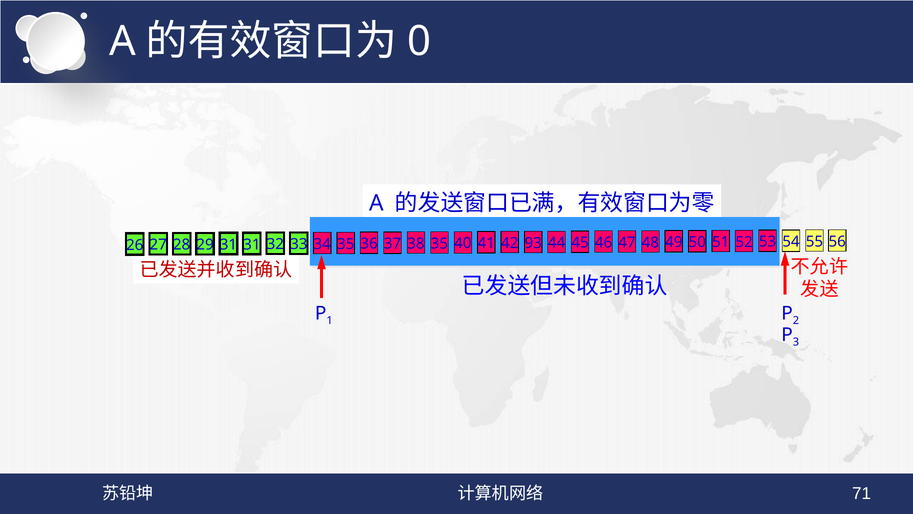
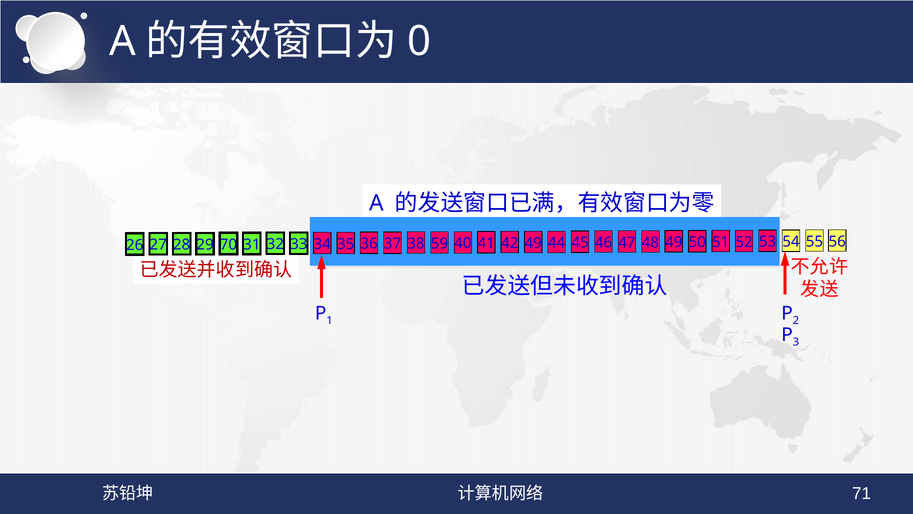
29 31: 31 -> 70 (228, 244)
38 35: 35 -> 59 (439, 243)
42 93: 93 -> 49 (533, 243)
